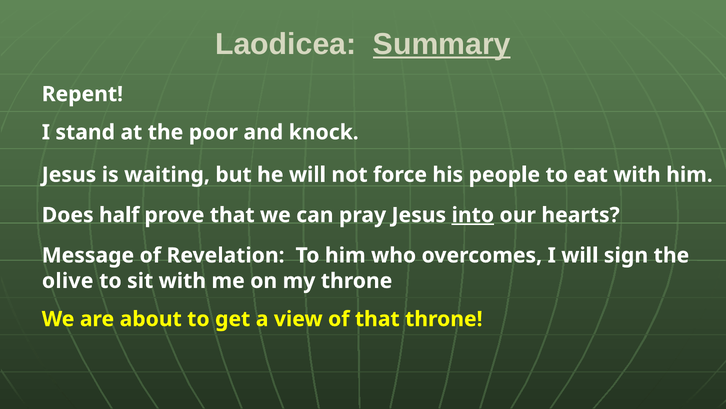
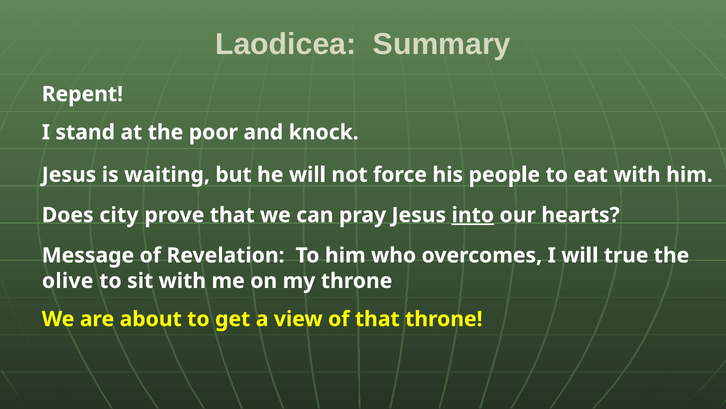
Summary underline: present -> none (442, 44)
half: half -> city (119, 215)
sign: sign -> true (626, 255)
